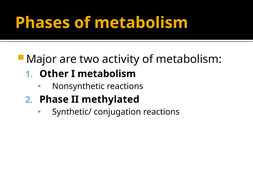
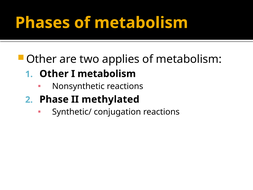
Major: Major -> Other (41, 59)
activity: activity -> applies (121, 59)
